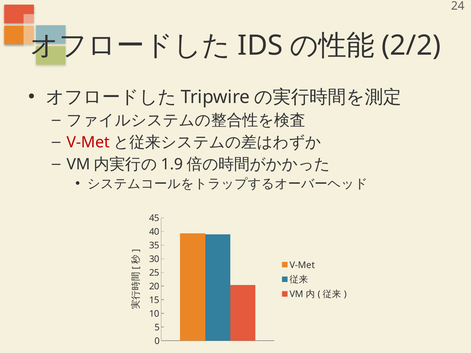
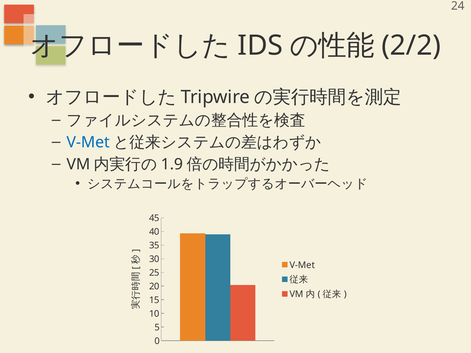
V-Met colour: red -> blue (88, 142)
